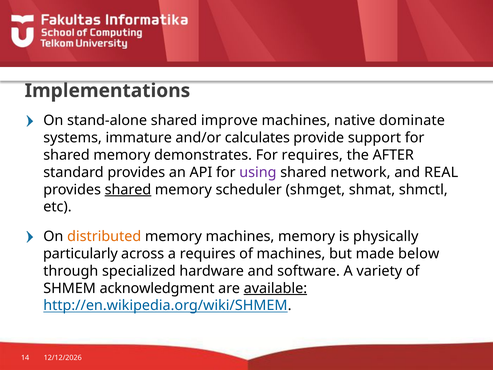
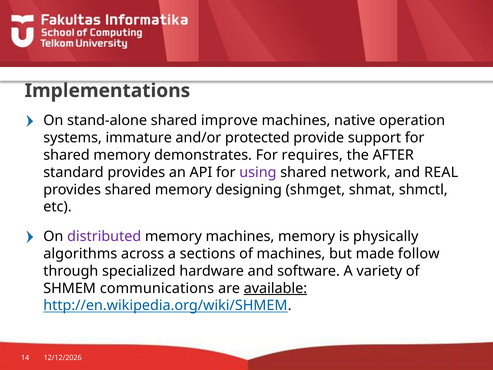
dominate: dominate -> operation (412, 120)
calculates: calculates -> protected (257, 138)
shared underline: present -> none (128, 189)
scheduler: scheduler -> designing (249, 189)
distributed colour: orange -> purple (104, 236)
particularly: particularly -> algorithms (80, 254)
a requires: requires -> sections (208, 254)
below: below -> follow (419, 254)
acknowledgment: acknowledgment -> communications (157, 288)
